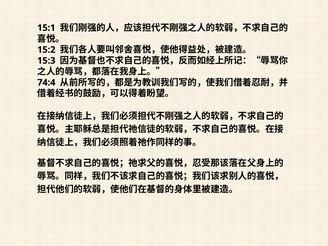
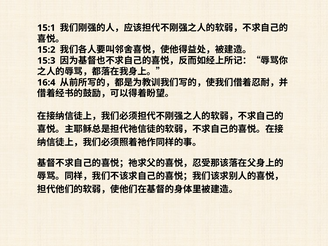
74:4: 74:4 -> 16:4 (46, 83)
